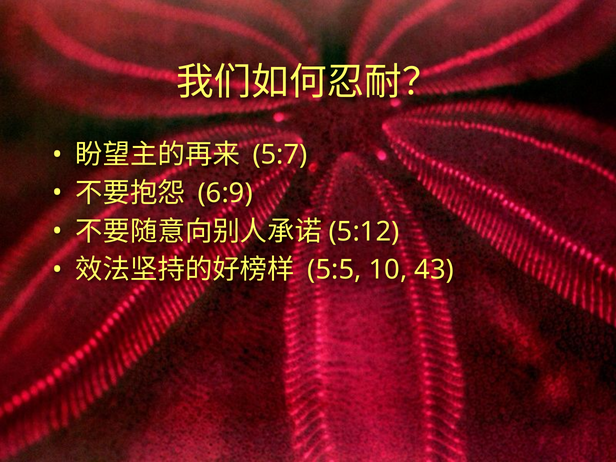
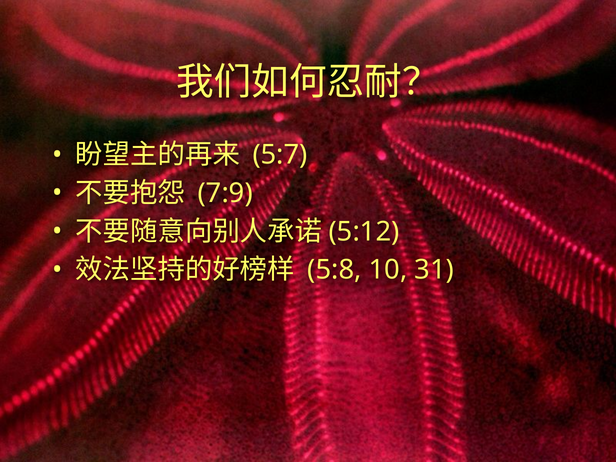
6:9: 6:9 -> 7:9 (225, 193)
5:5: 5:5 -> 5:8 (334, 270)
43: 43 -> 31 (434, 270)
